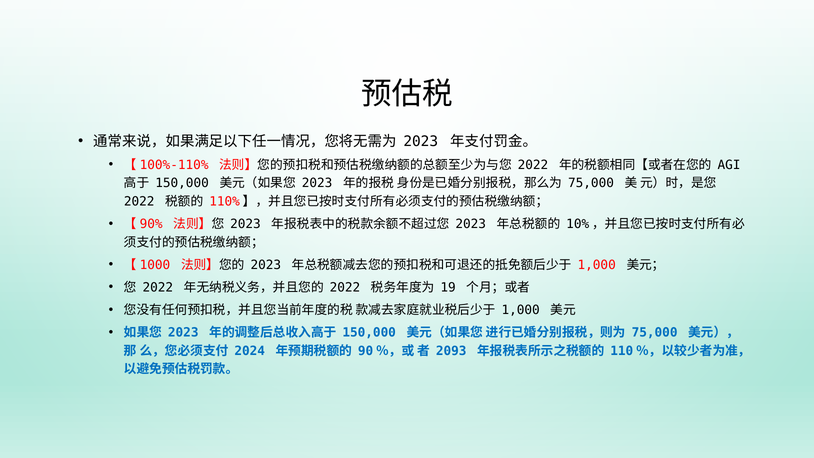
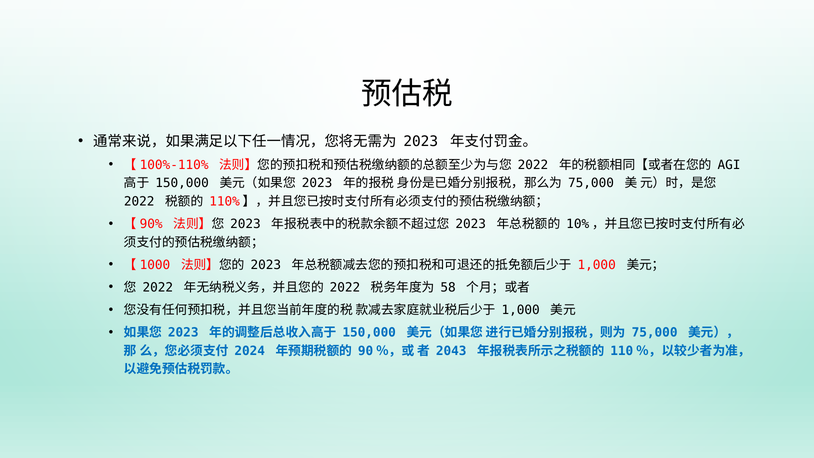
19: 19 -> 58 (448, 287)
2093: 2093 -> 2043 (451, 351)
